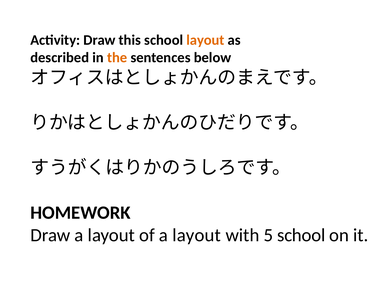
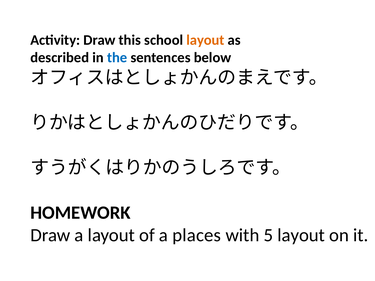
the colour: orange -> blue (117, 58)
of a layout: layout -> places (197, 235)
5 school: school -> layout (301, 235)
